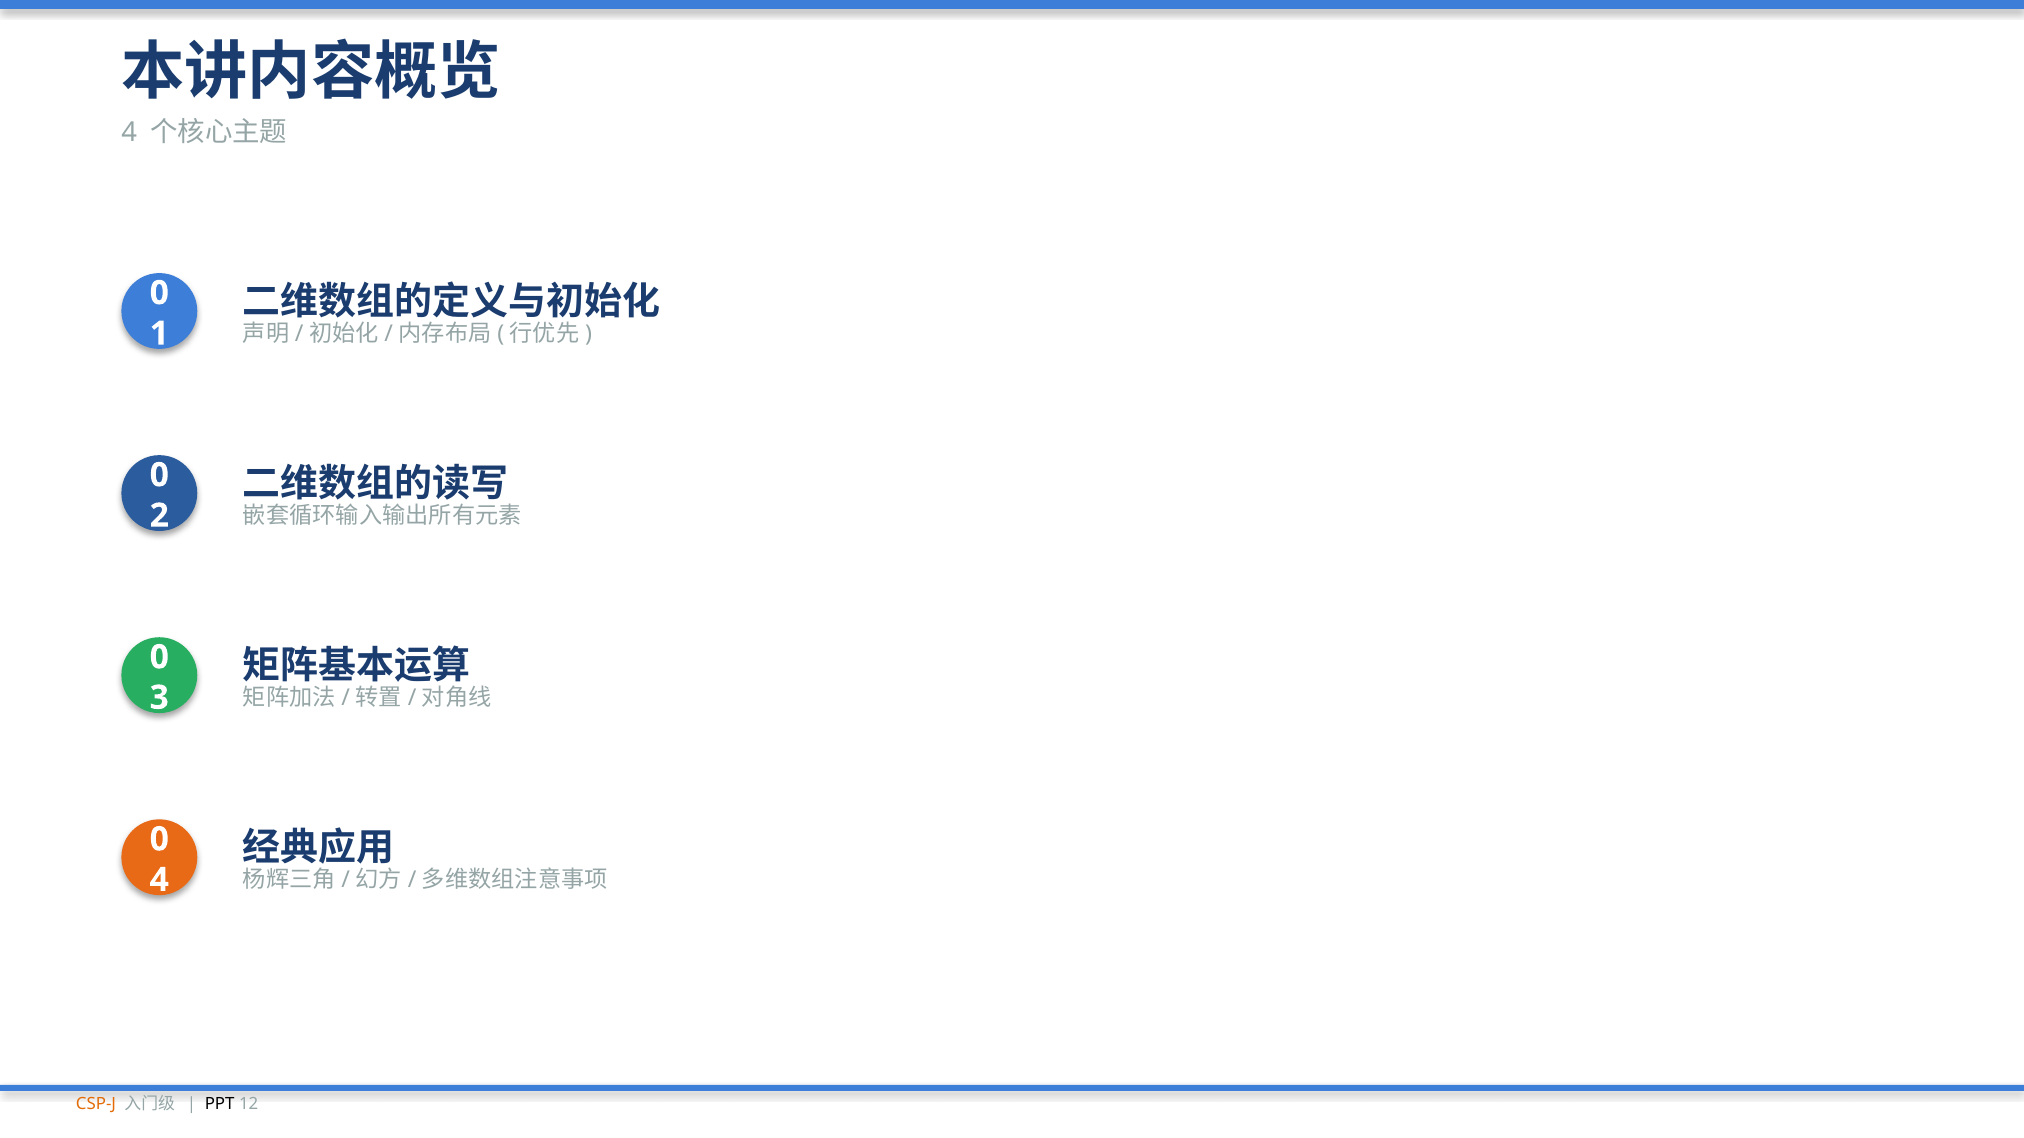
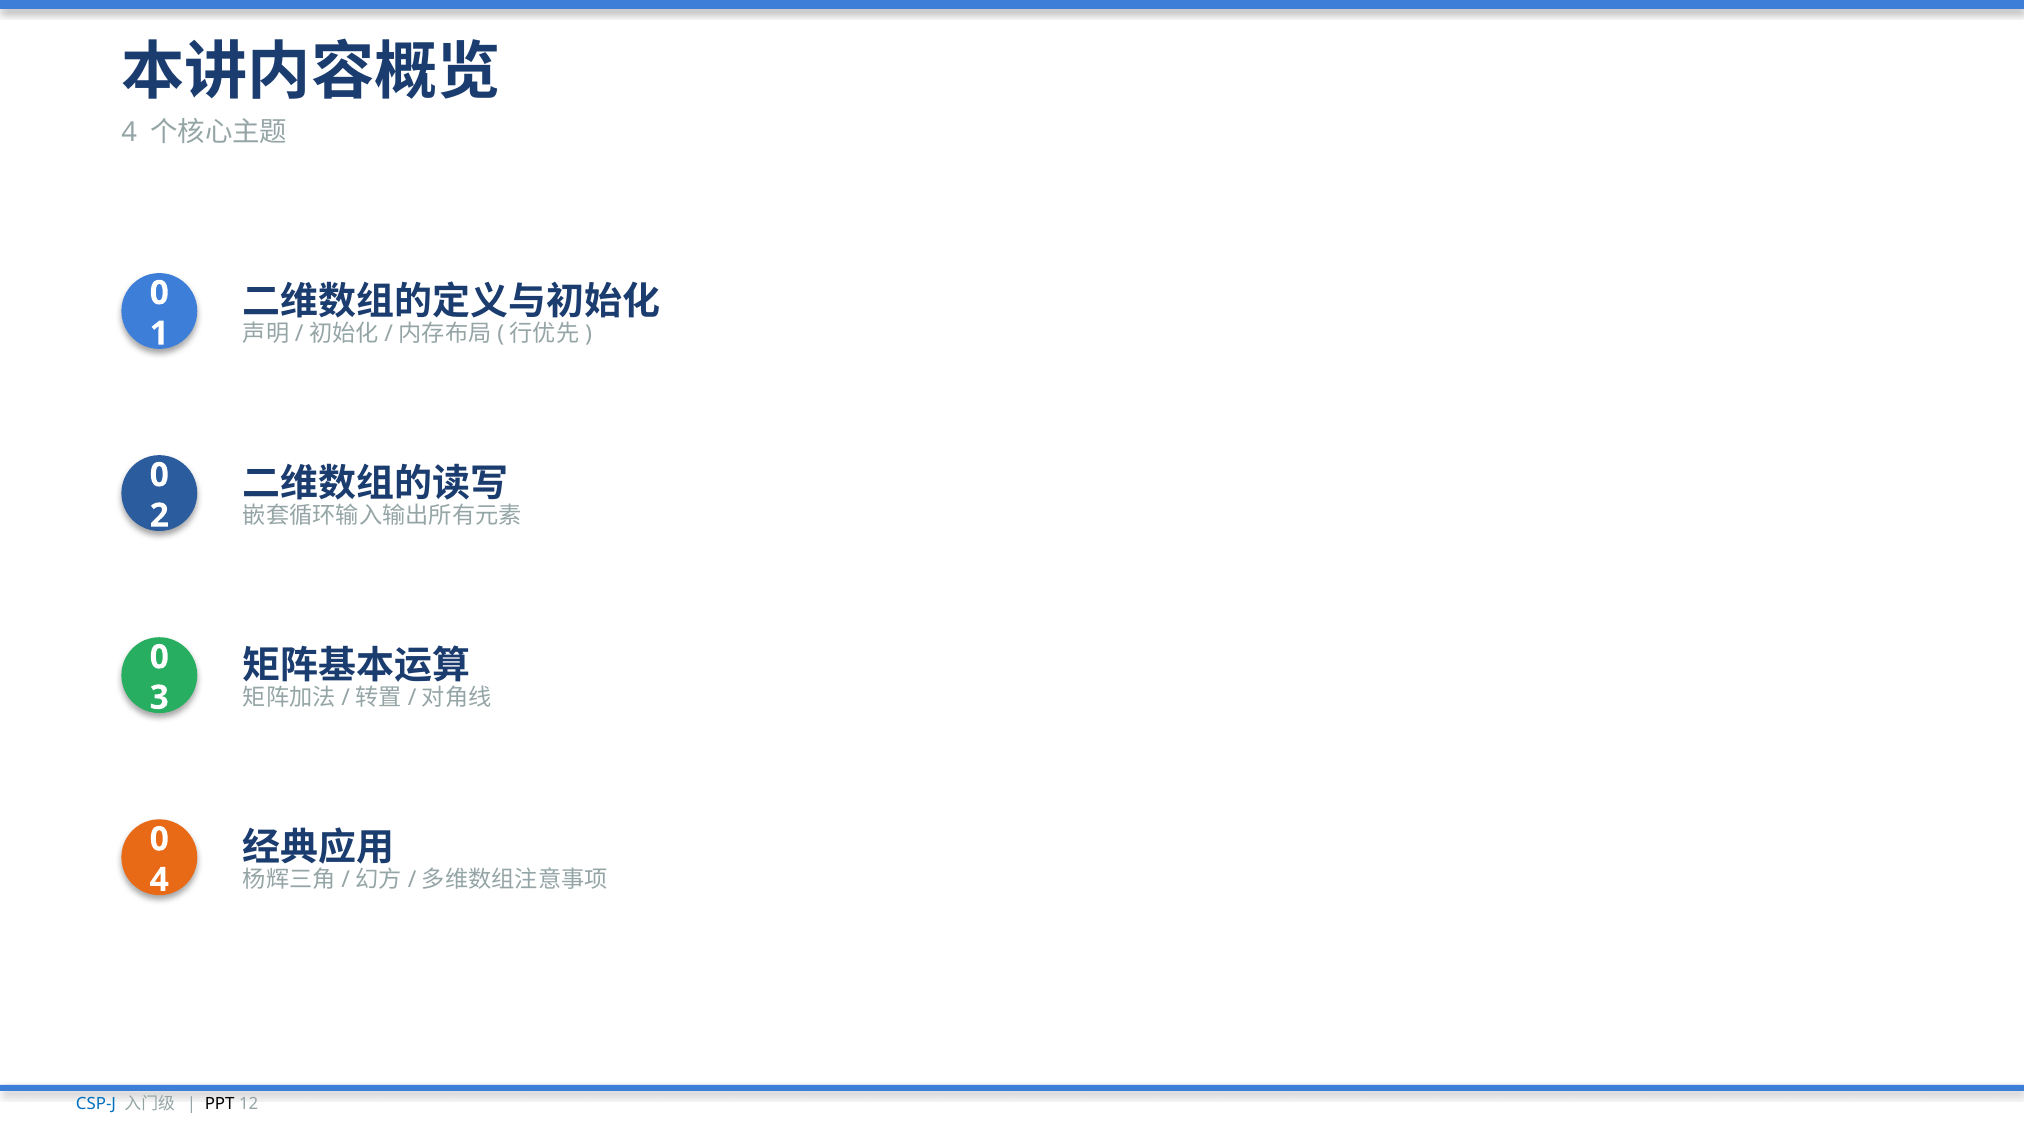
CSP-J colour: orange -> blue (96, 1104)
